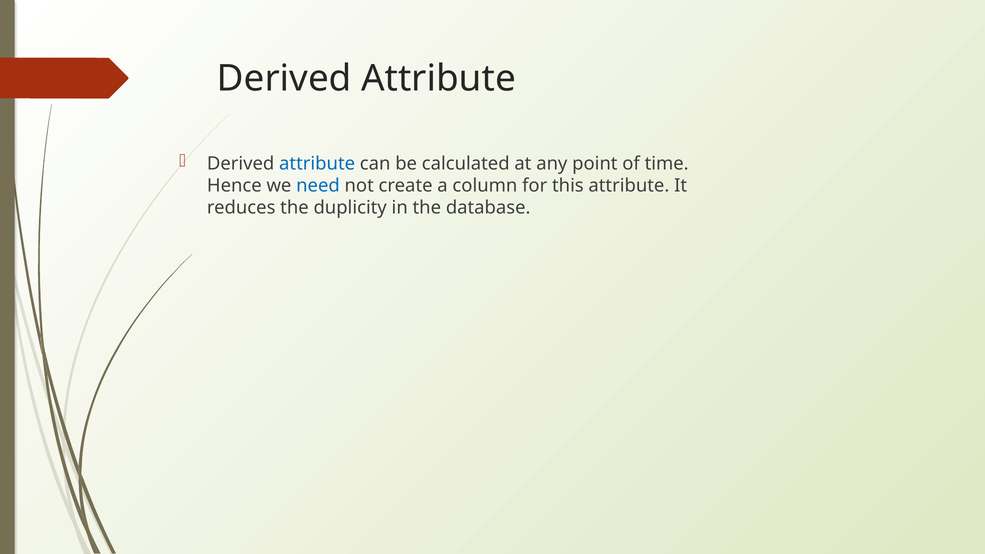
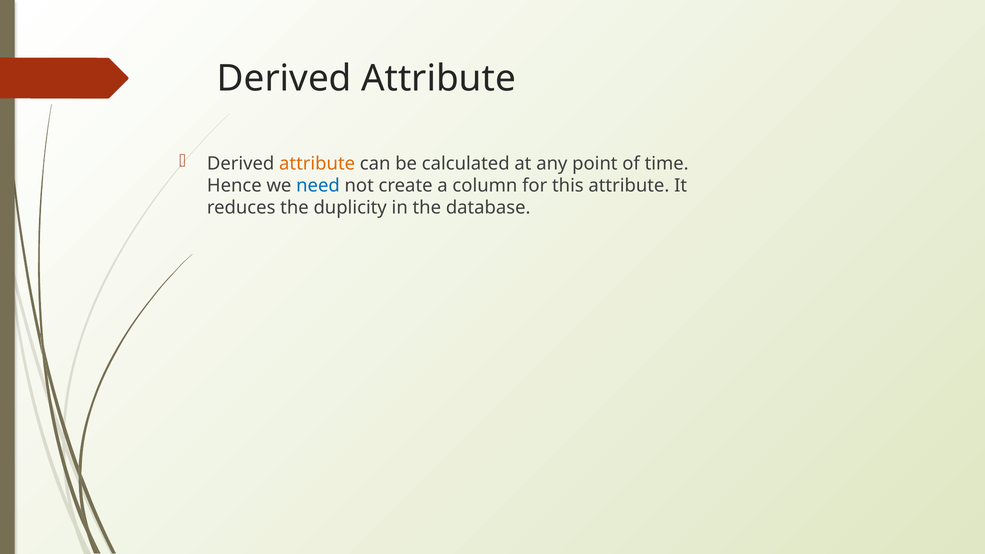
attribute colour: blue -> orange (317, 163)
